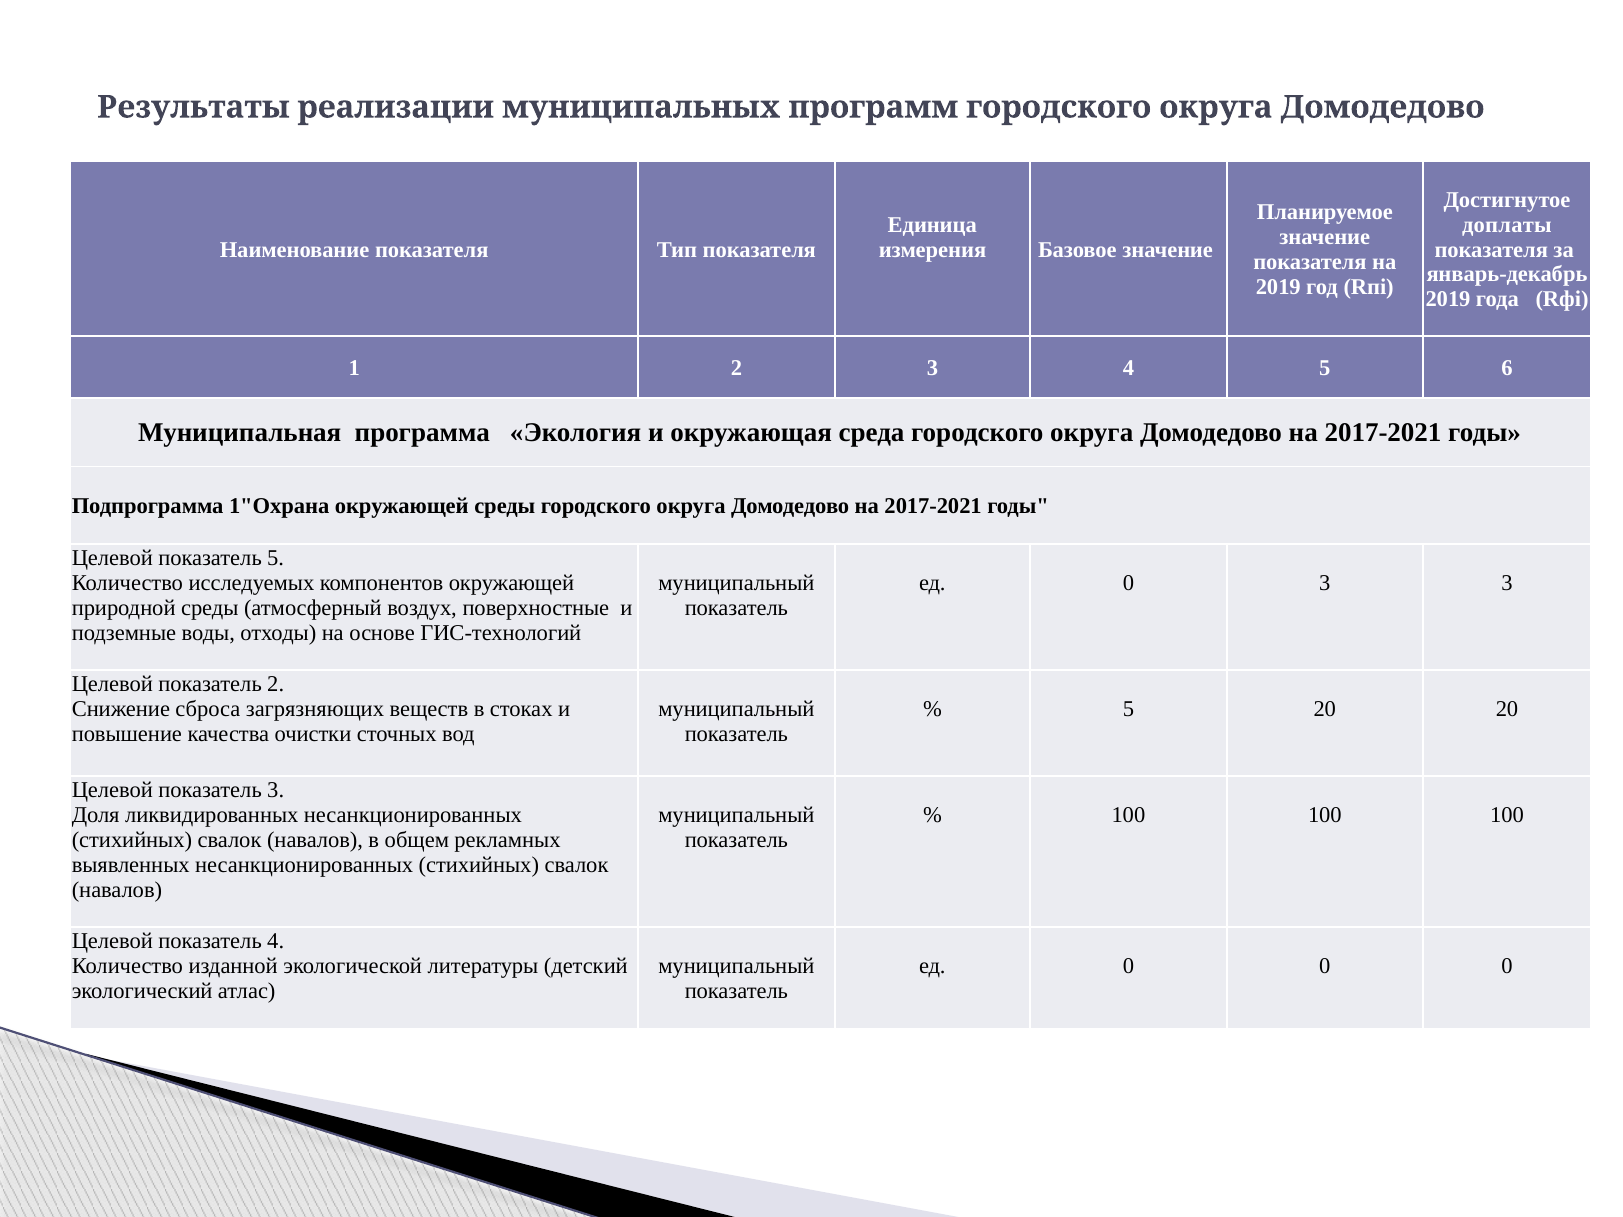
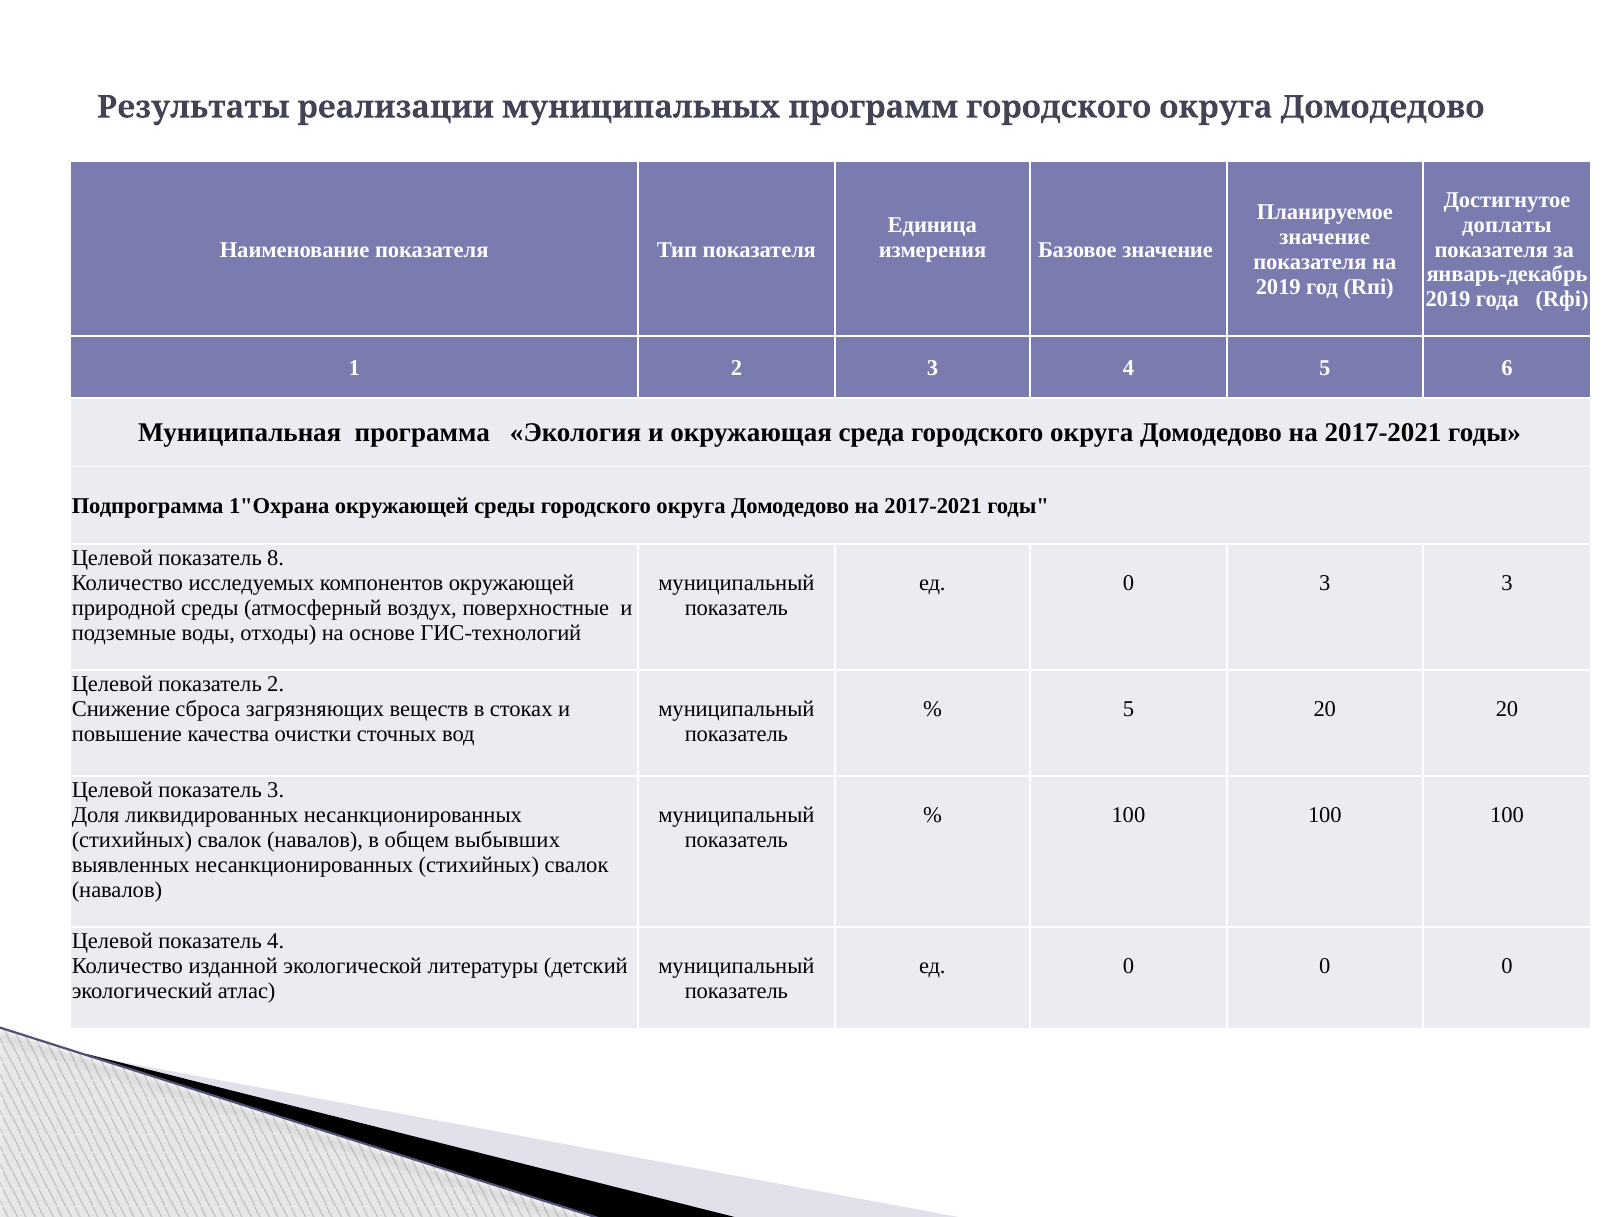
показатель 5: 5 -> 8 (276, 558)
рекламных: рекламных -> выбывших (507, 840)
